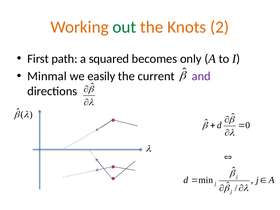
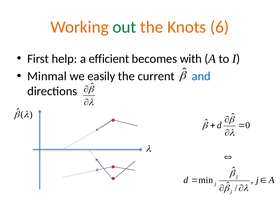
2: 2 -> 6 (220, 27)
path: path -> help (64, 59)
squared: squared -> efficient (109, 59)
only: only -> with (191, 59)
and colour: purple -> blue (201, 76)
